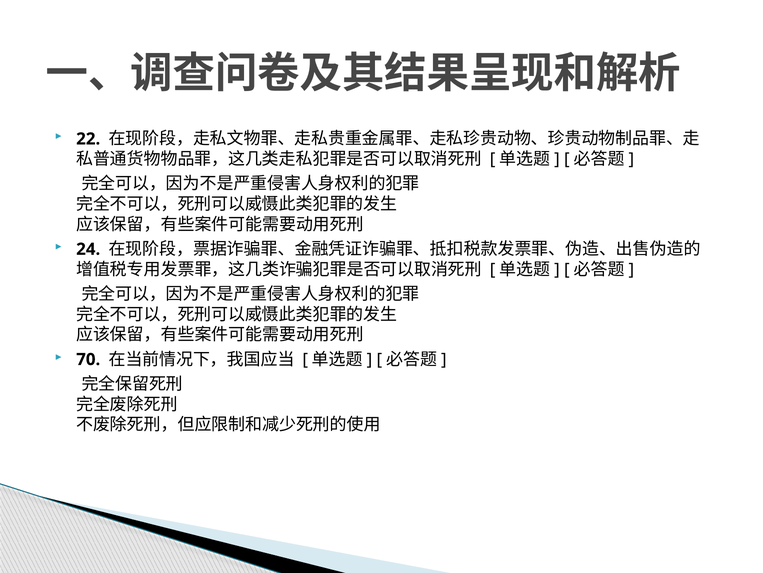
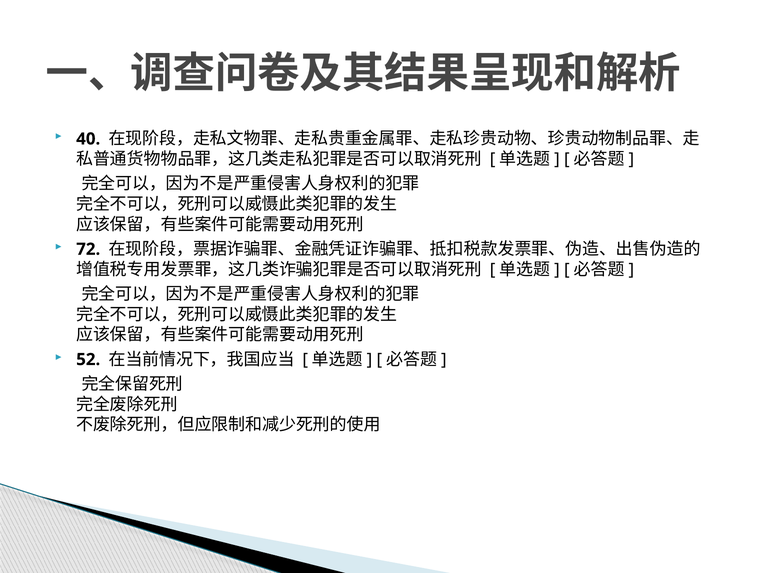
22: 22 -> 40 (88, 139)
24: 24 -> 72 (88, 249)
70: 70 -> 52 (88, 359)
